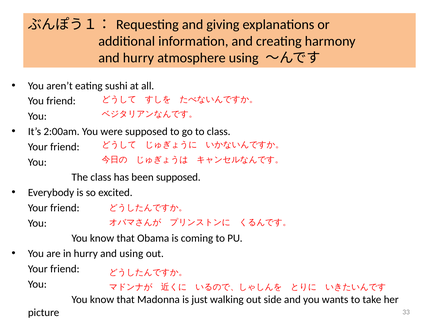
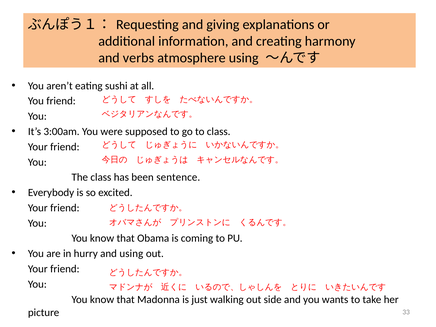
and hurry: hurry -> verbs (138, 58)
2:00am: 2:00am -> 3:00am (62, 132)
been supposed: supposed -> sentence (178, 177)
